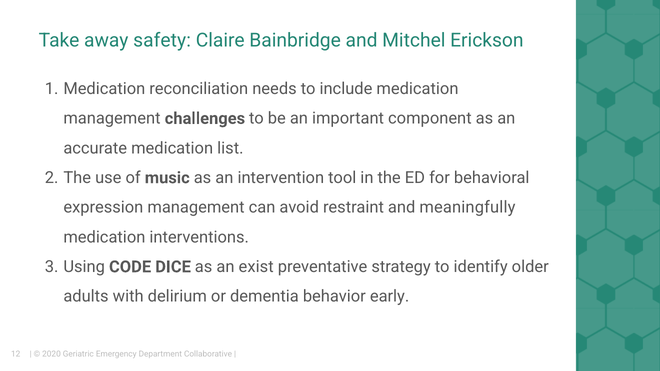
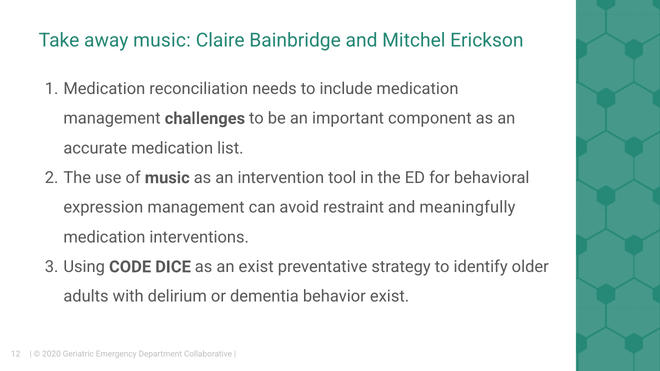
away safety: safety -> music (162, 41)
behavior early: early -> exist (390, 297)
